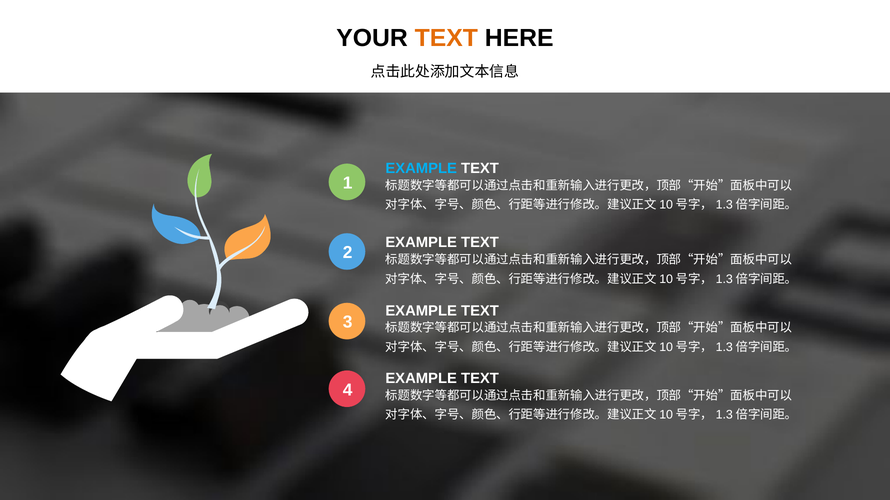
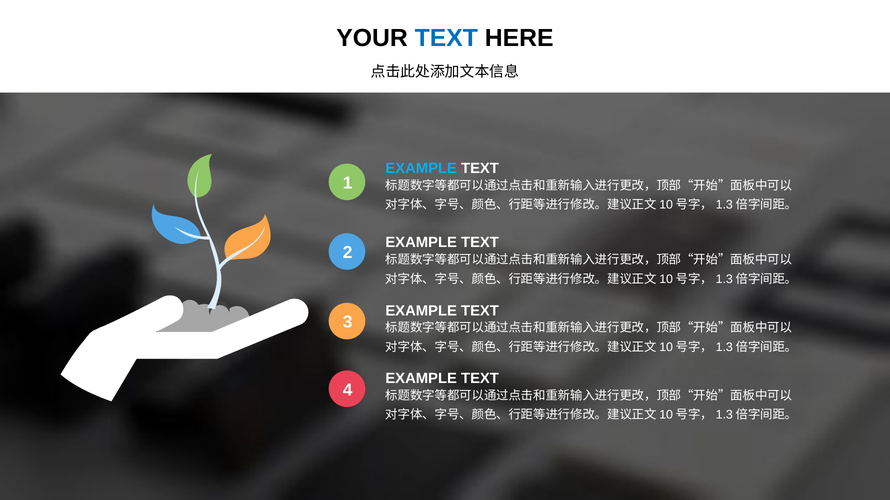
TEXT colour: orange -> blue (446, 38)
